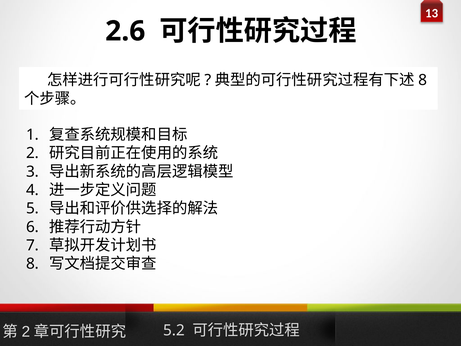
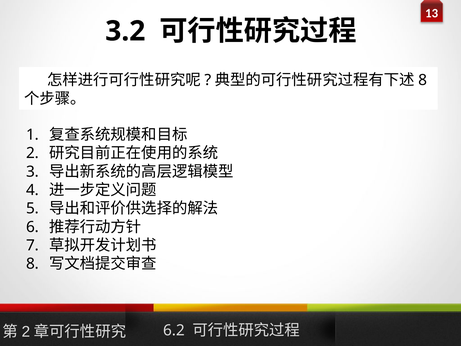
2.6: 2.6 -> 3.2 (125, 31)
5.2: 5.2 -> 6.2 (174, 330)
